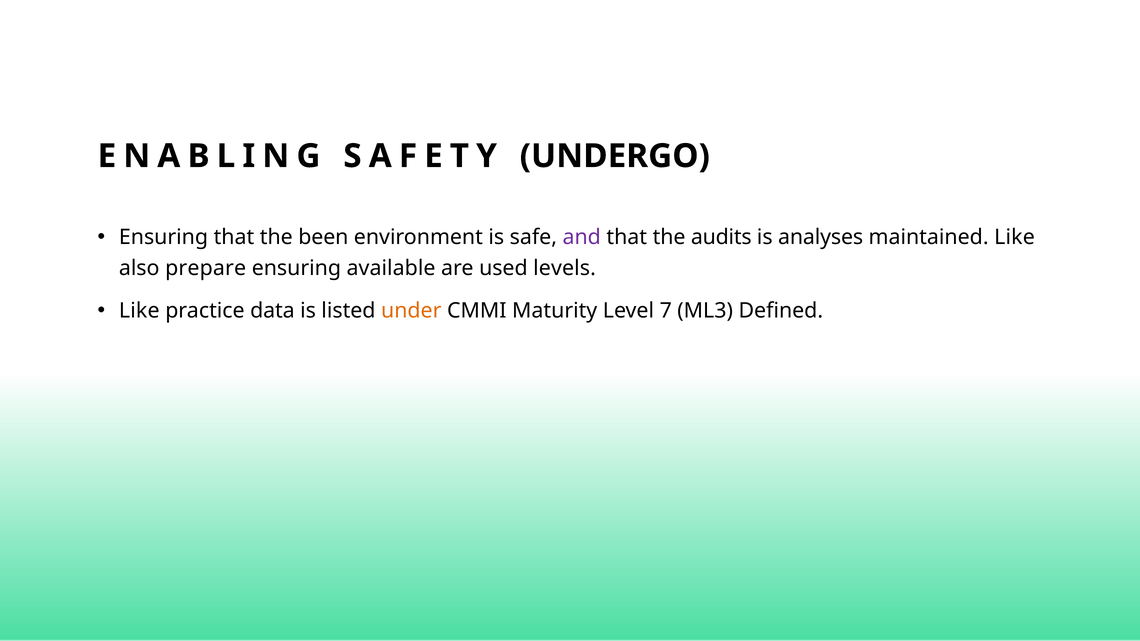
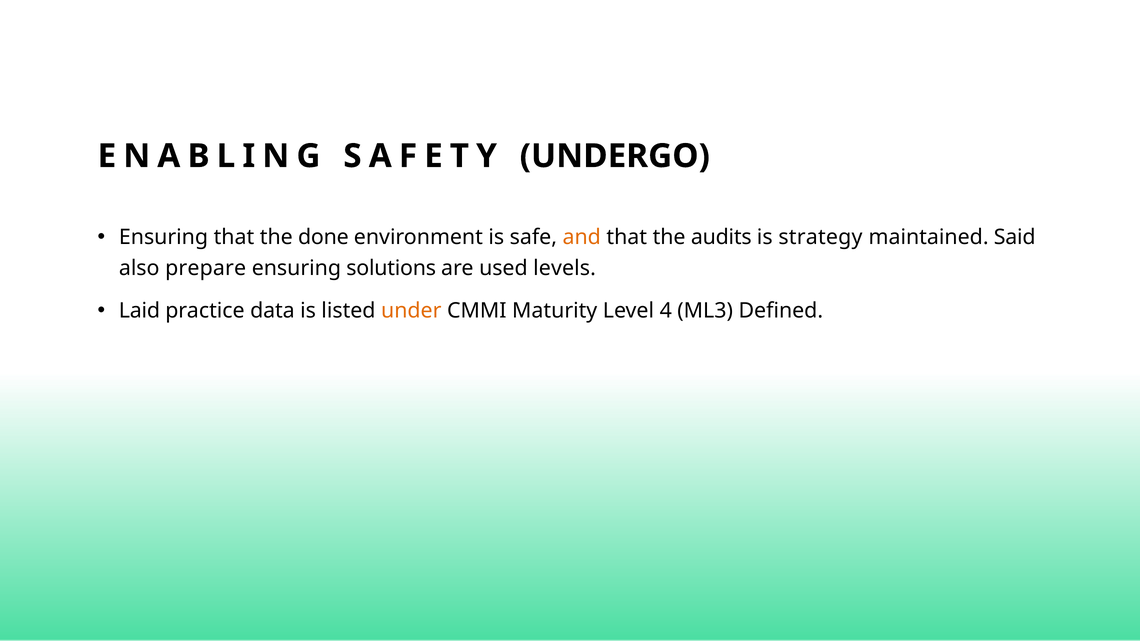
been: been -> done (323, 237)
and colour: purple -> orange (582, 237)
analyses: analyses -> strategy (820, 237)
maintained Like: Like -> Said (1015, 237)
available: available -> solutions (391, 268)
Like: Like -> Laid (139, 311)
7: 7 -> 4 (666, 311)
